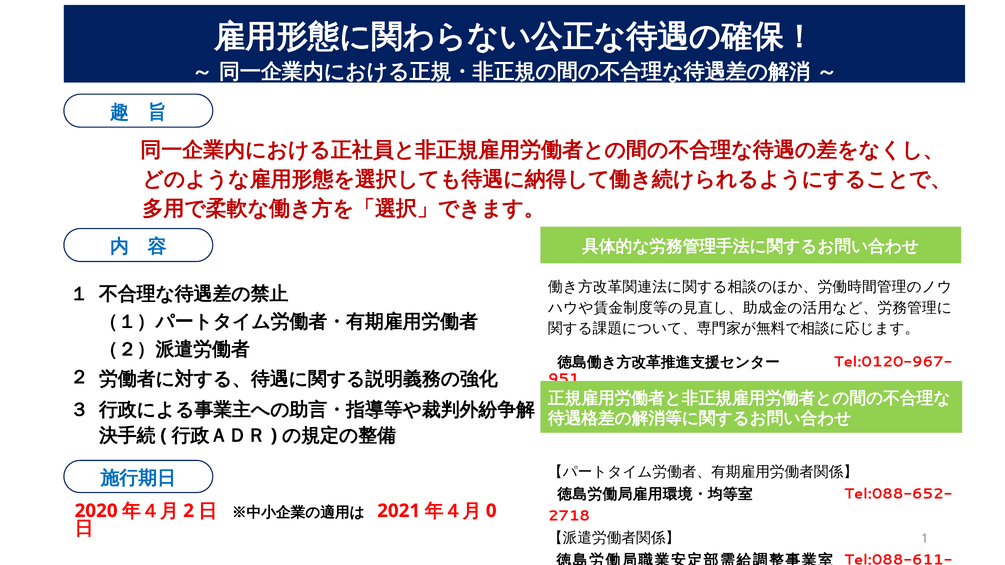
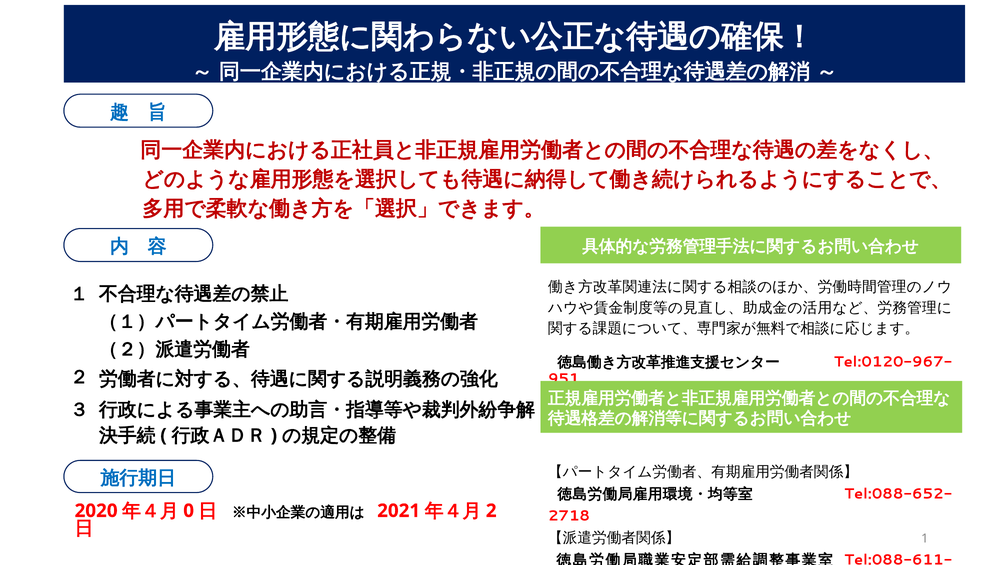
2: 2 -> 0 (189, 511)
0: 0 -> 2 (491, 511)
